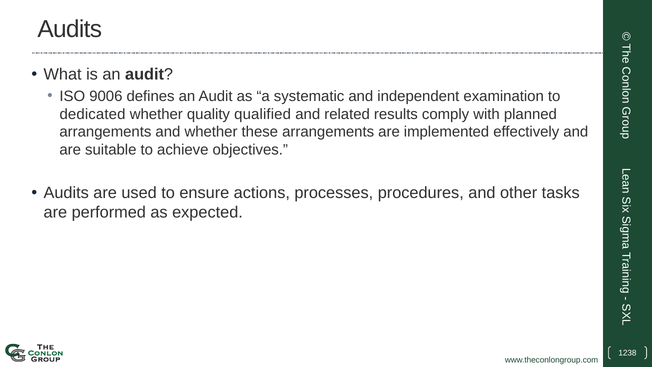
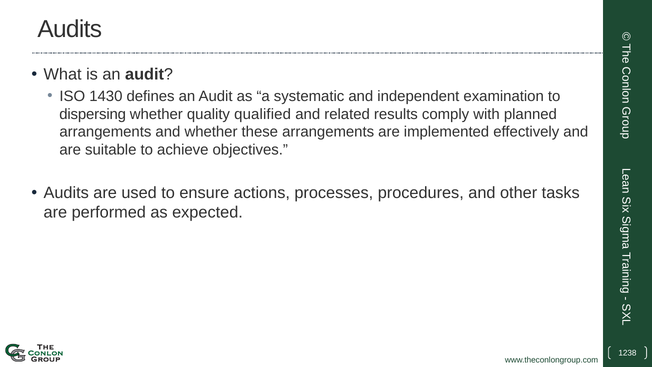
9006: 9006 -> 1430 (106, 96)
dedicated: dedicated -> dispersing (93, 114)
